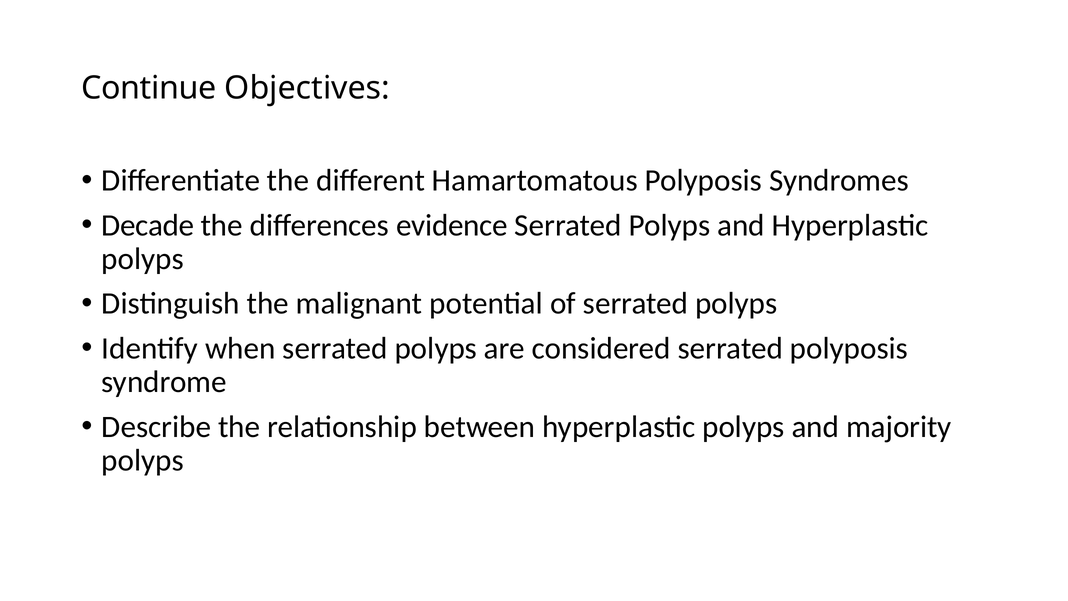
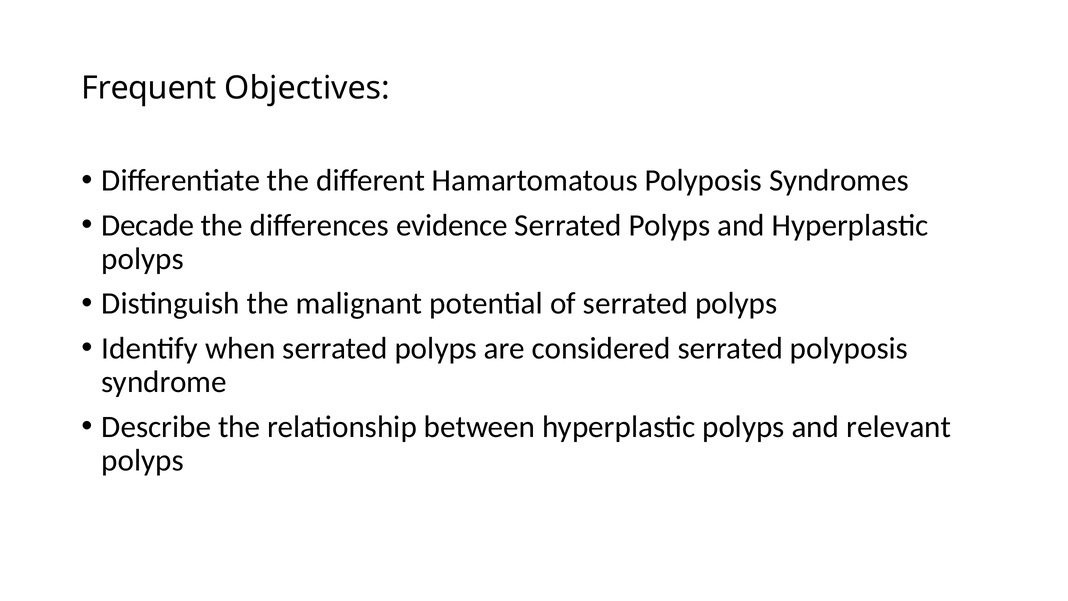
Continue: Continue -> Frequent (149, 88)
majority: majority -> relevant (899, 427)
